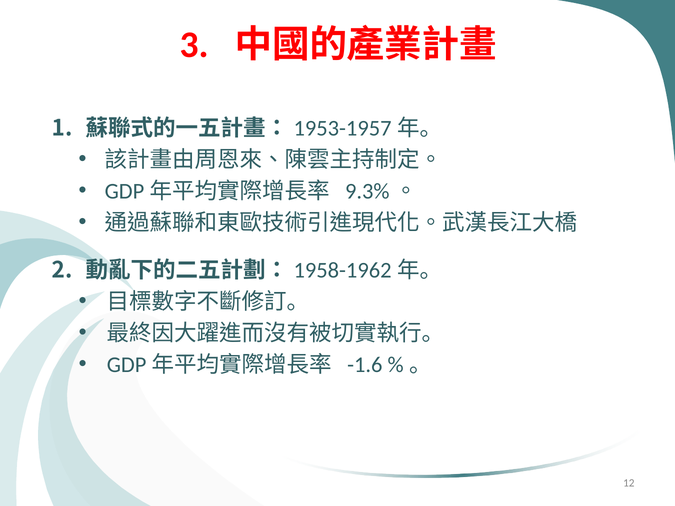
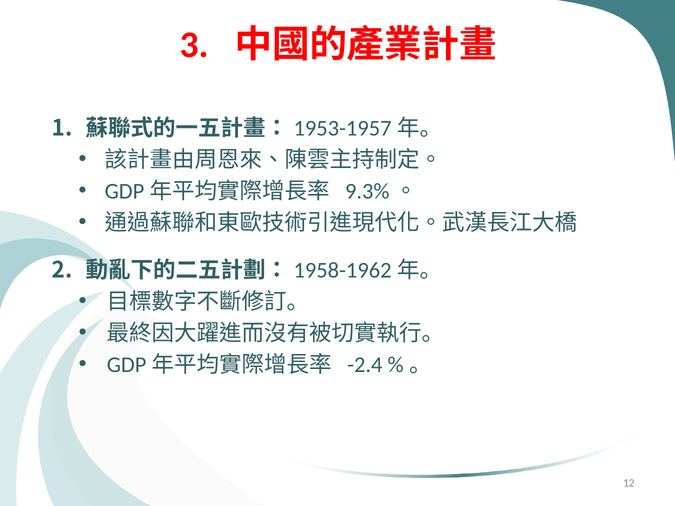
-1.6: -1.6 -> -2.4 (365, 365)
